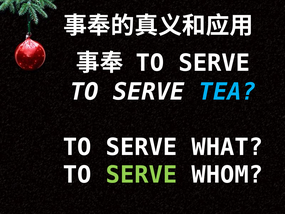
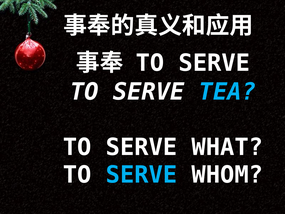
SERVE colour: light green -> light blue (142, 175)
